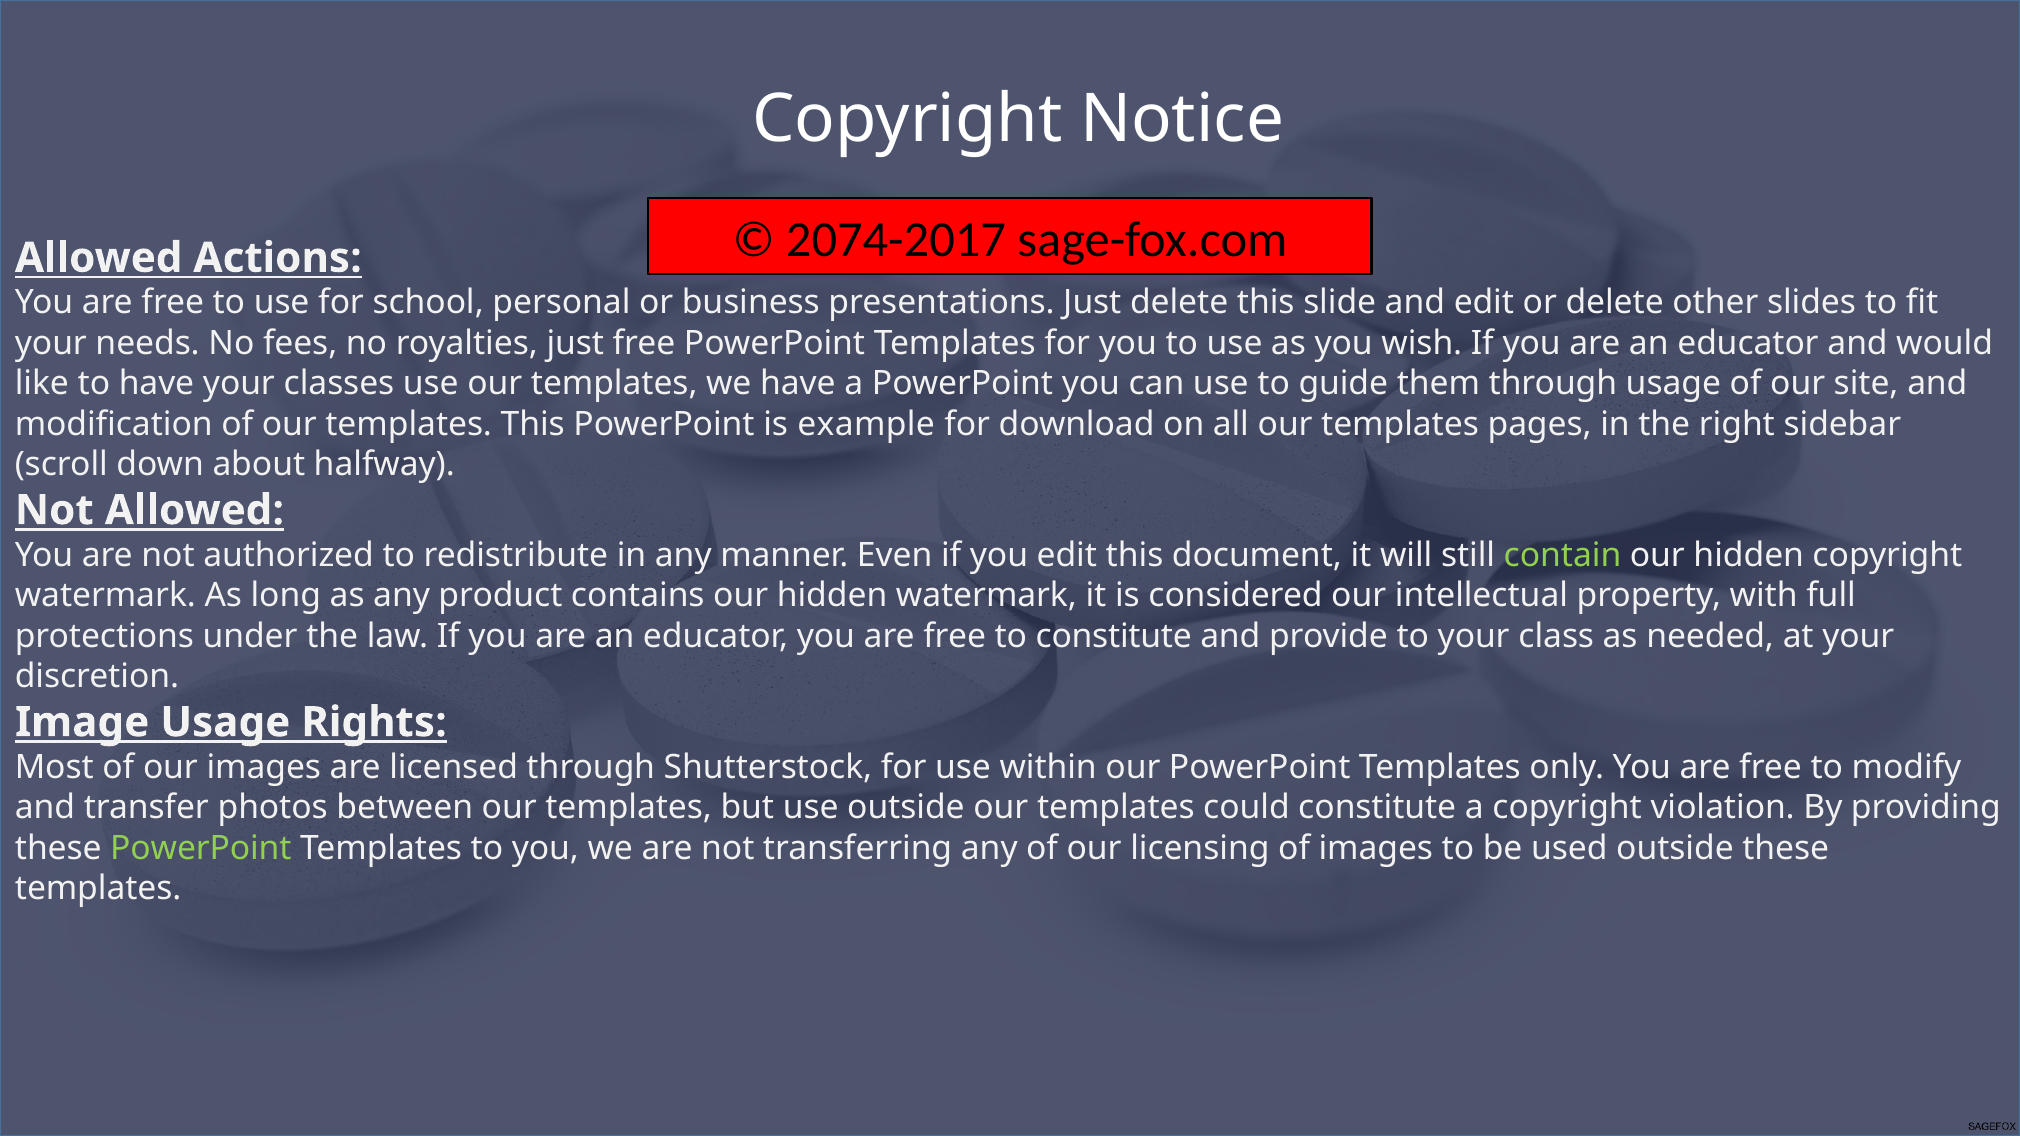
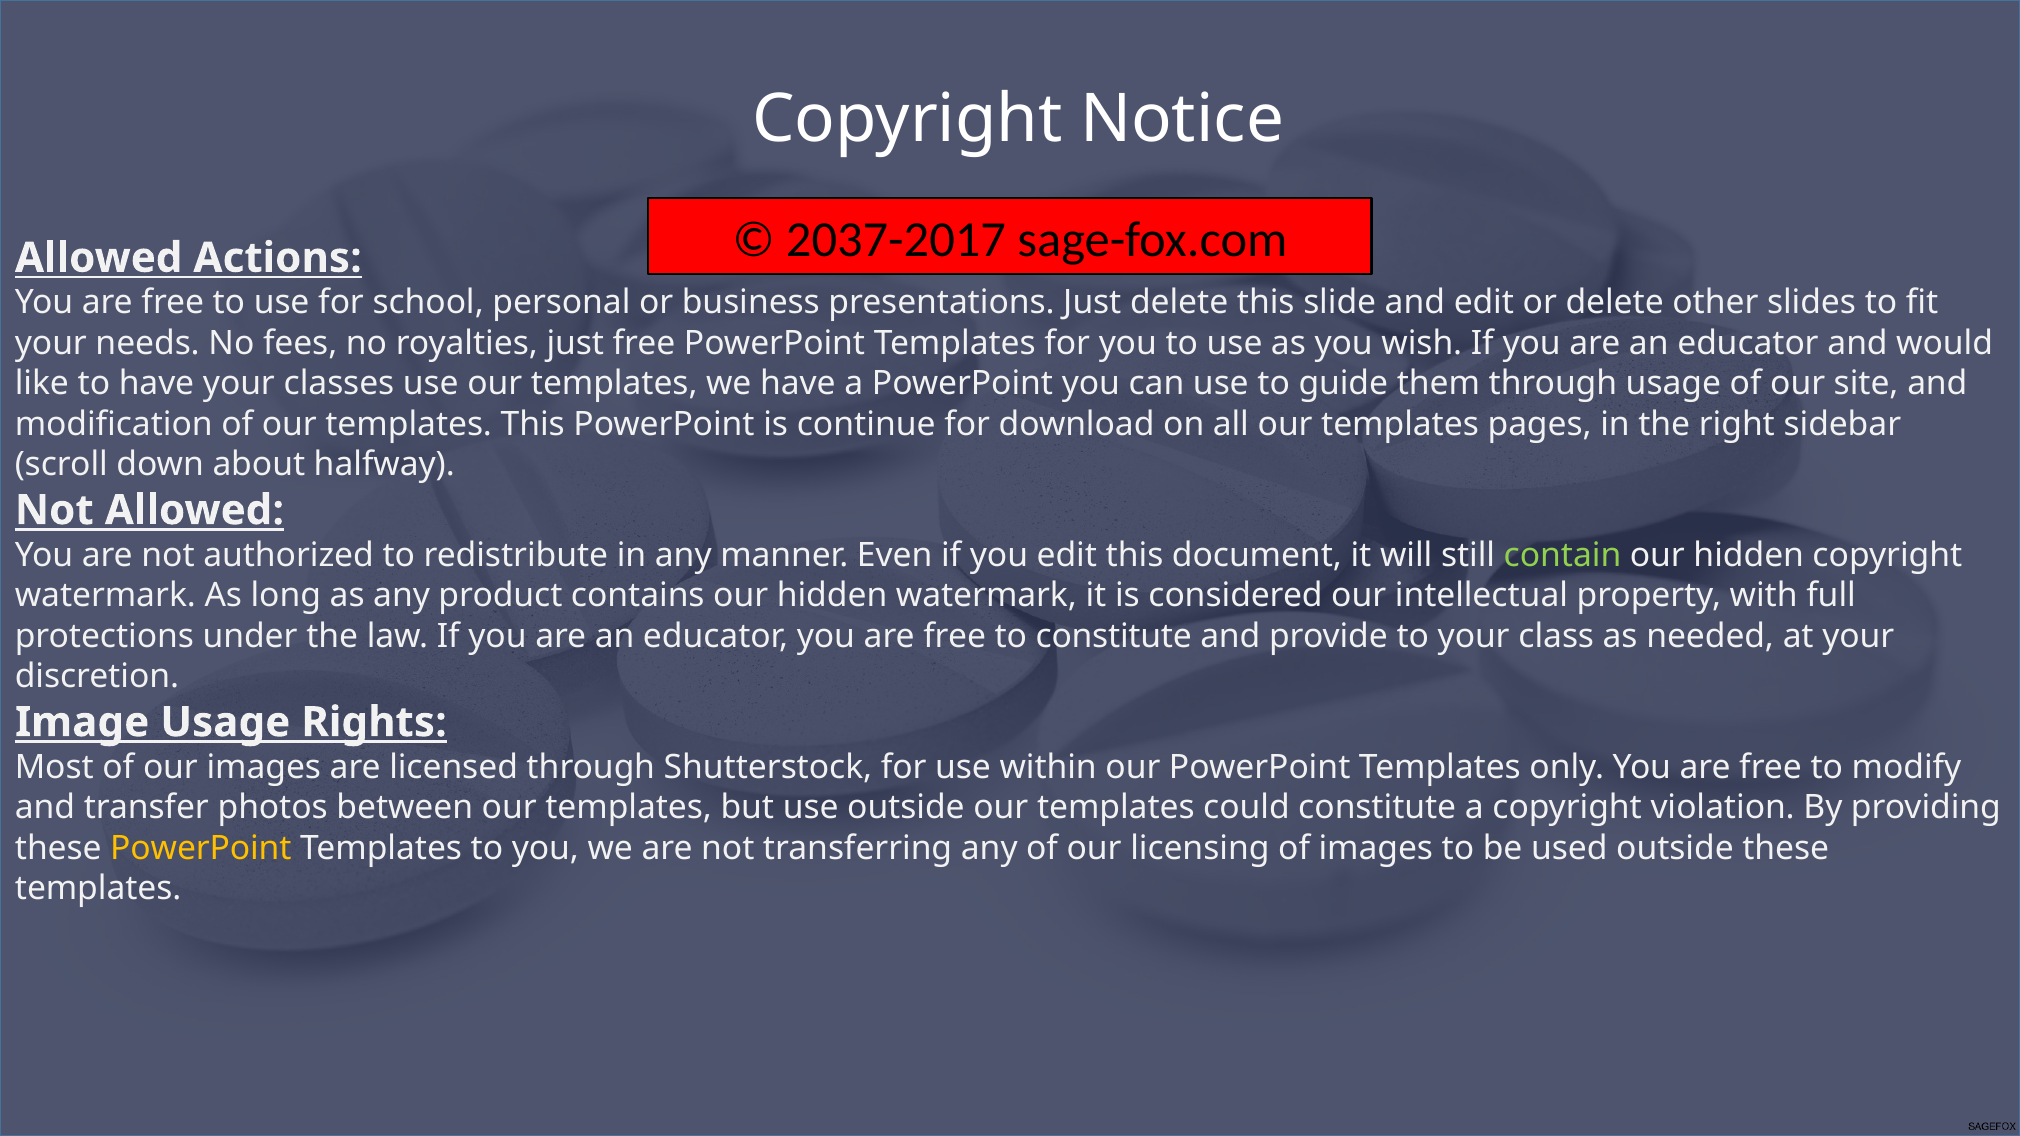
2074-2017: 2074-2017 -> 2037-2017 (896, 240)
example: example -> continue (866, 424)
PowerPoint colour: light green -> yellow (201, 848)
